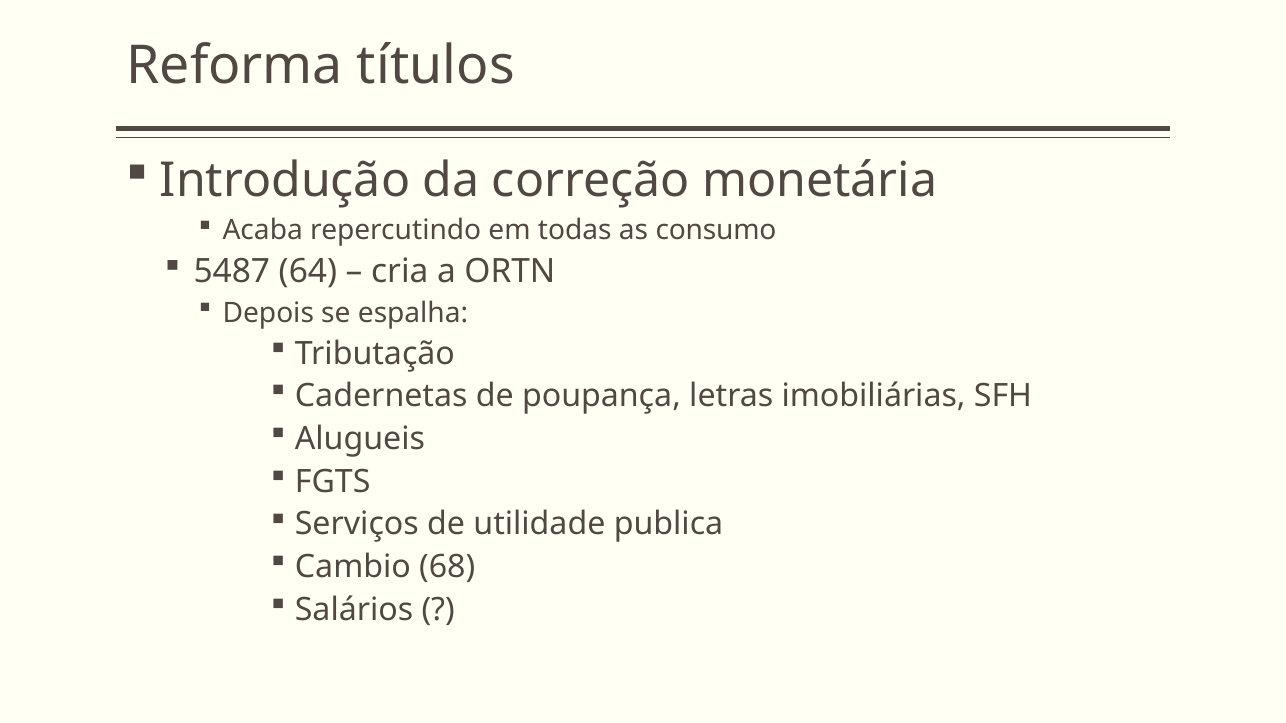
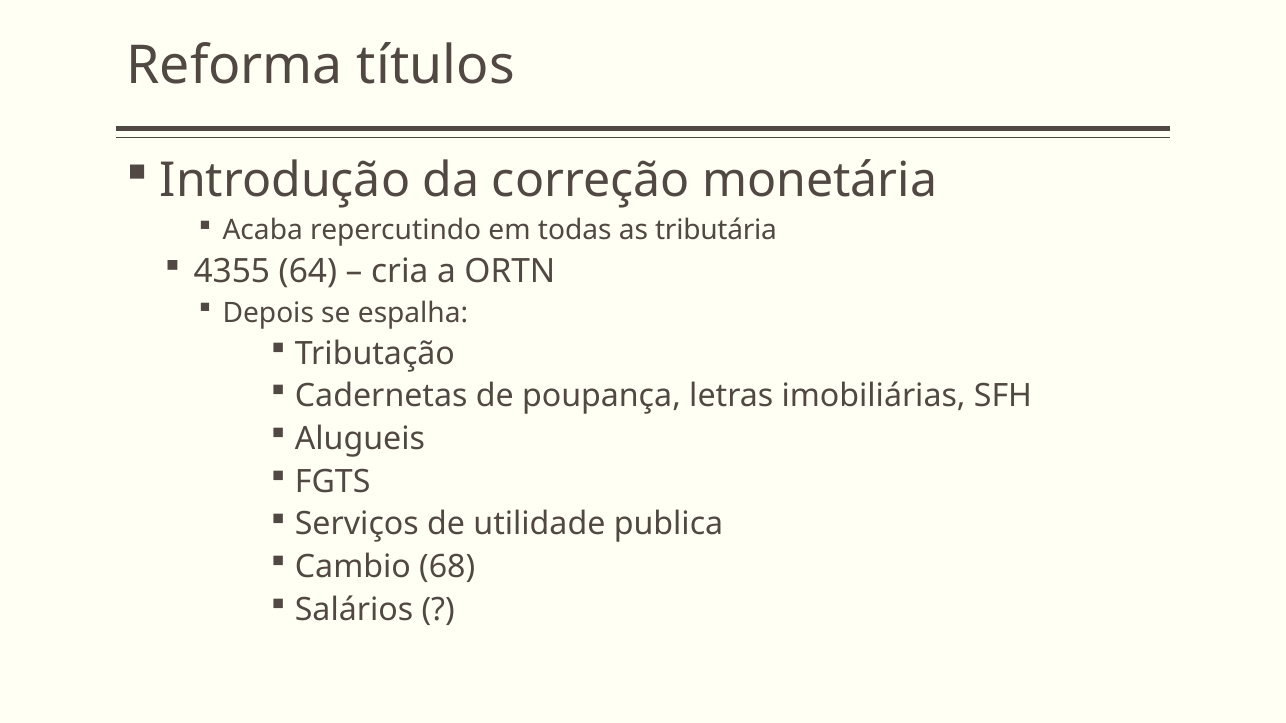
consumo: consumo -> tributária (716, 230)
5487: 5487 -> 4355 (232, 272)
